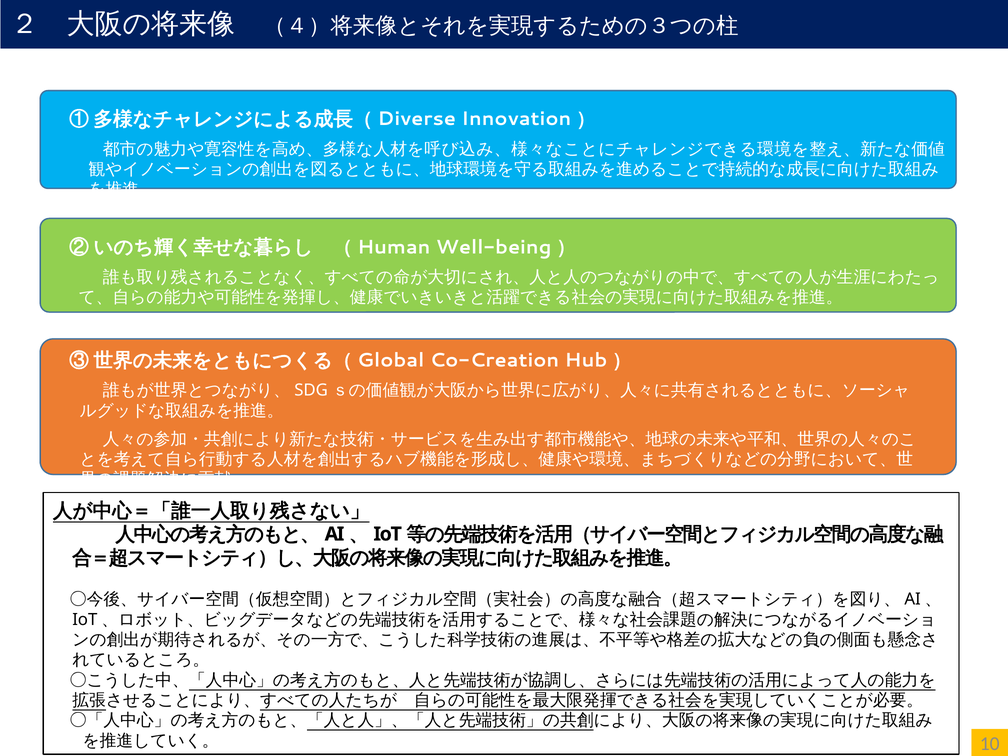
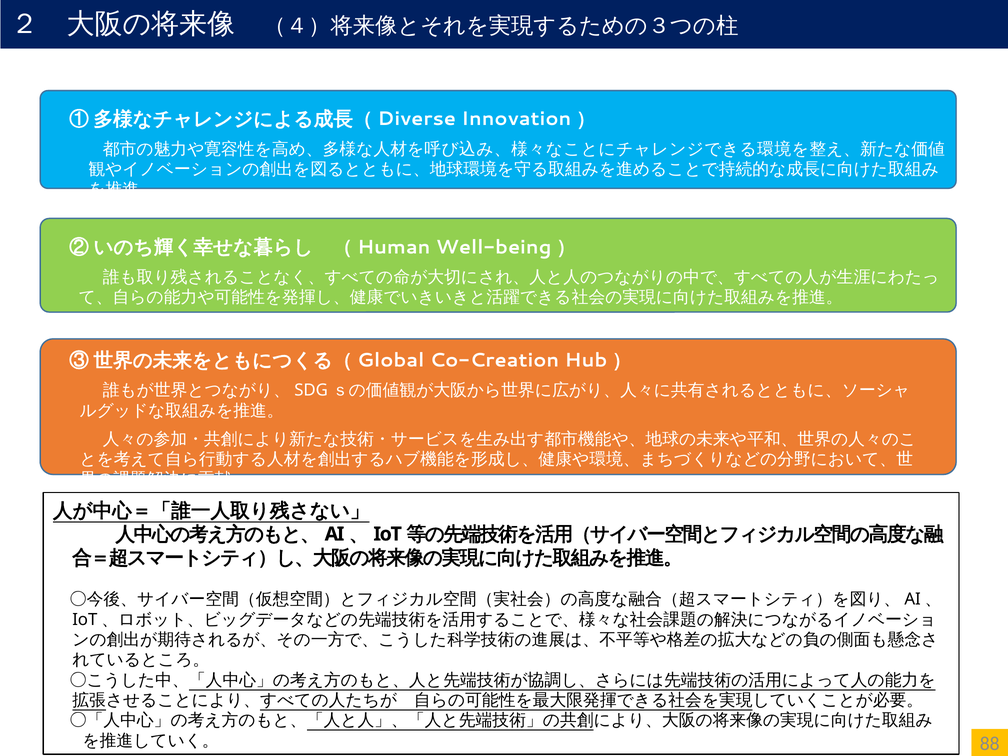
10: 10 -> 88 (990, 744)
